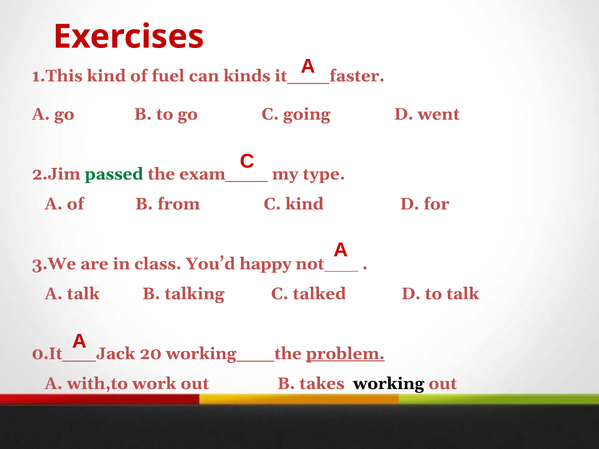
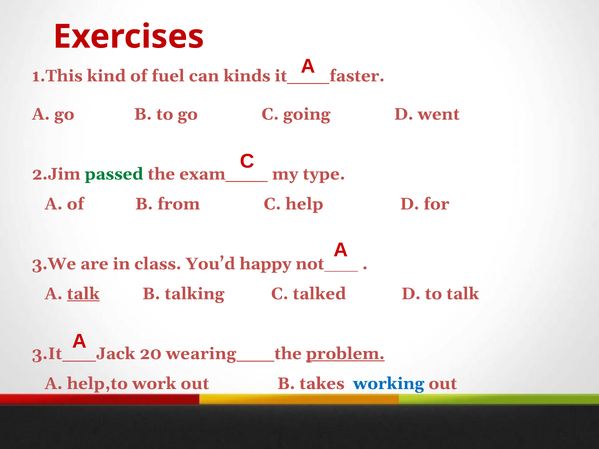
C kind: kind -> help (304, 204)
talk underline: none -> present (83, 294)
0.It: 0.It -> 3.It (47, 354)
20 working: working -> wearing (201, 354)
with,to: with,to -> help,to (97, 384)
working colour: black -> blue (389, 384)
